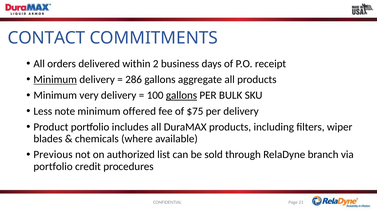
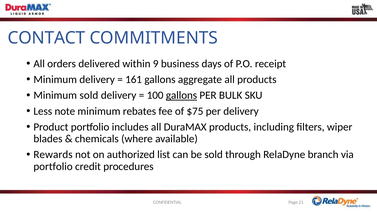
2: 2 -> 9 (156, 64)
Minimum underline: present -> none (55, 80)
286: 286 -> 161 (134, 80)
Minimum very: very -> sold (89, 95)
offered: offered -> rebates (139, 111)
Previous: Previous -> Rewards (53, 155)
